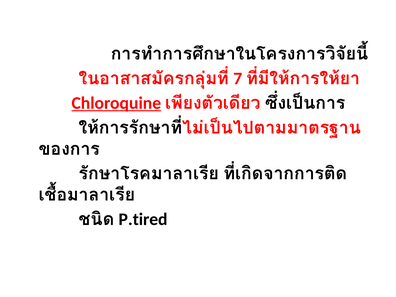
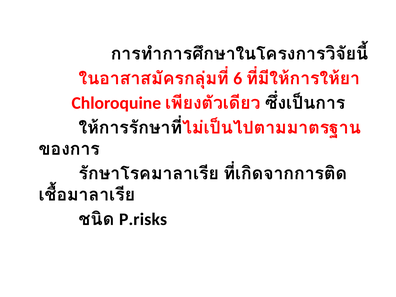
7: 7 -> 6 (238, 79)
Chloroquine underline: present -> none (116, 103)
P.tired: P.tired -> P.risks (143, 219)
